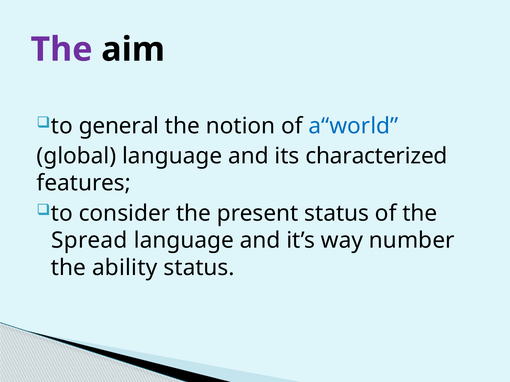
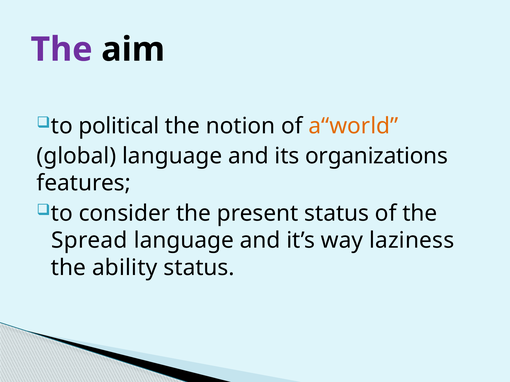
general: general -> political (119, 126)
a“world colour: blue -> orange (353, 126)
characterized: characterized -> organizations (377, 156)
number: number -> laziness (412, 241)
